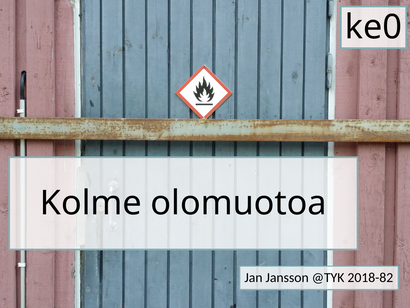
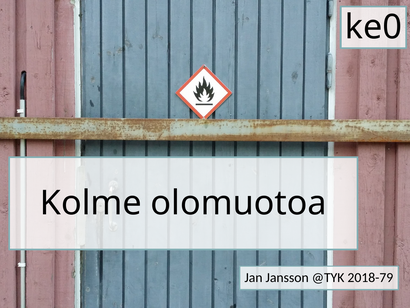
2018-82: 2018-82 -> 2018-79 (370, 277)
